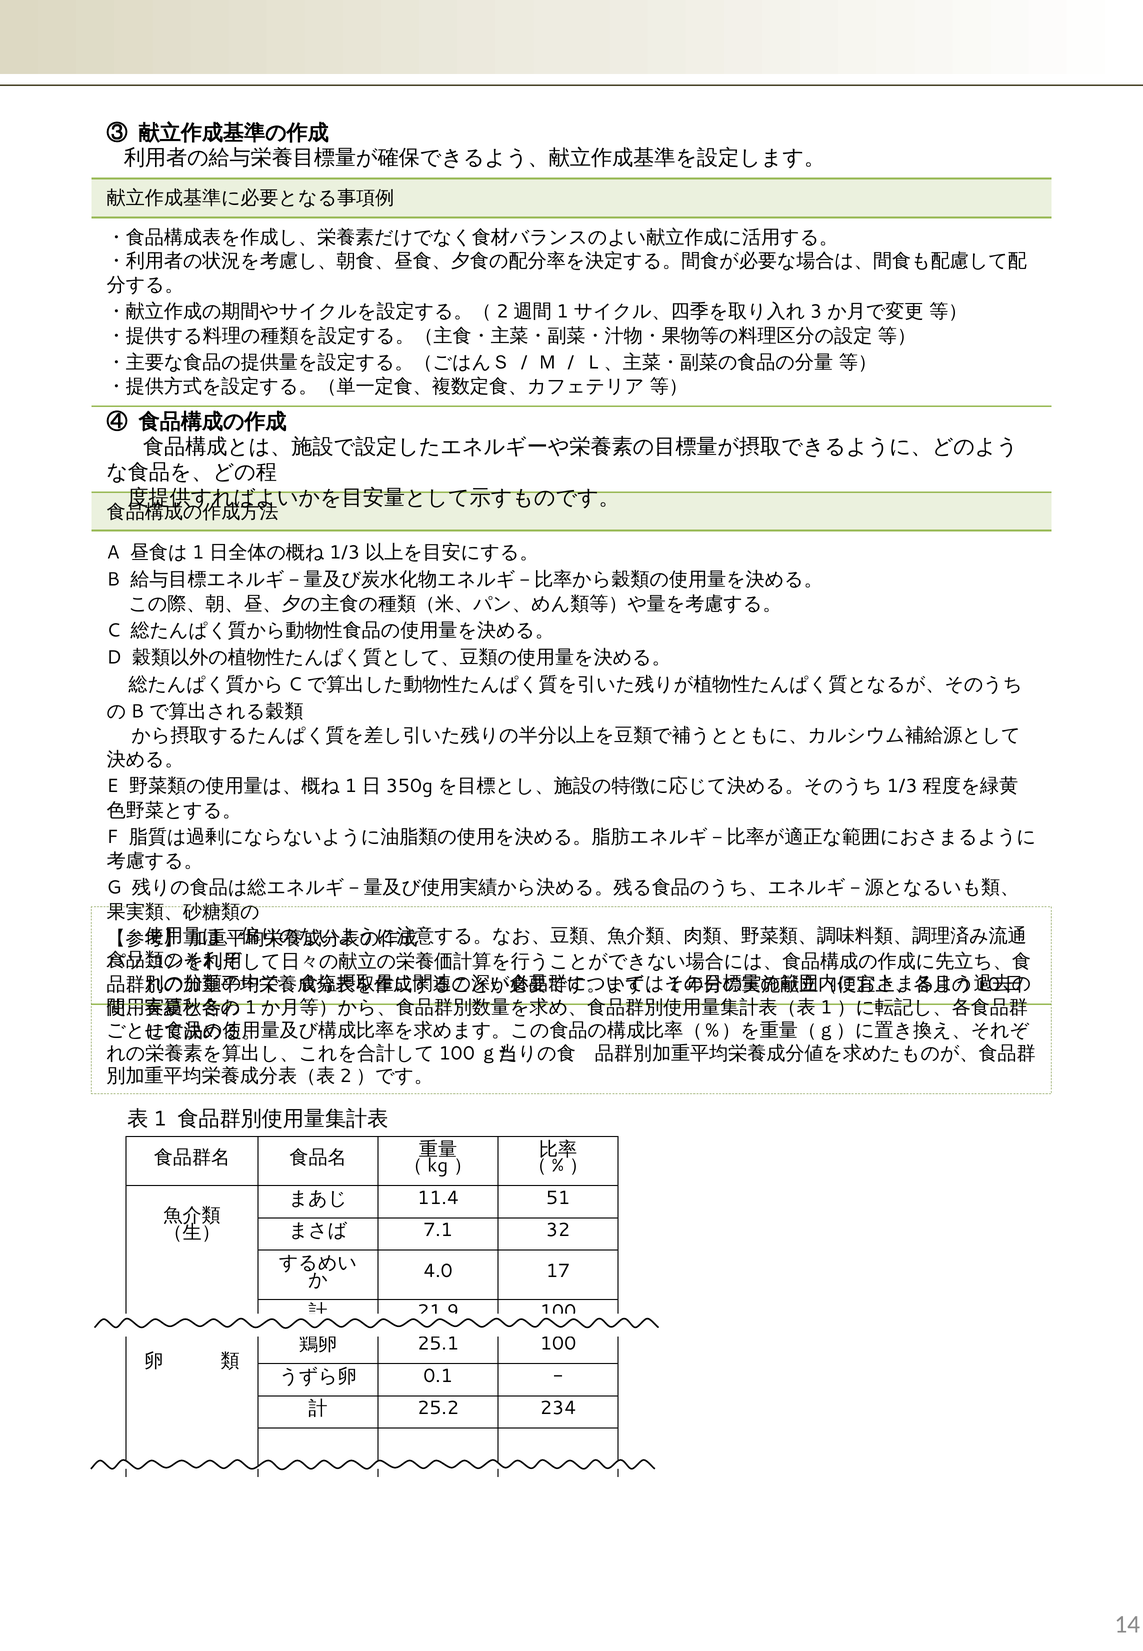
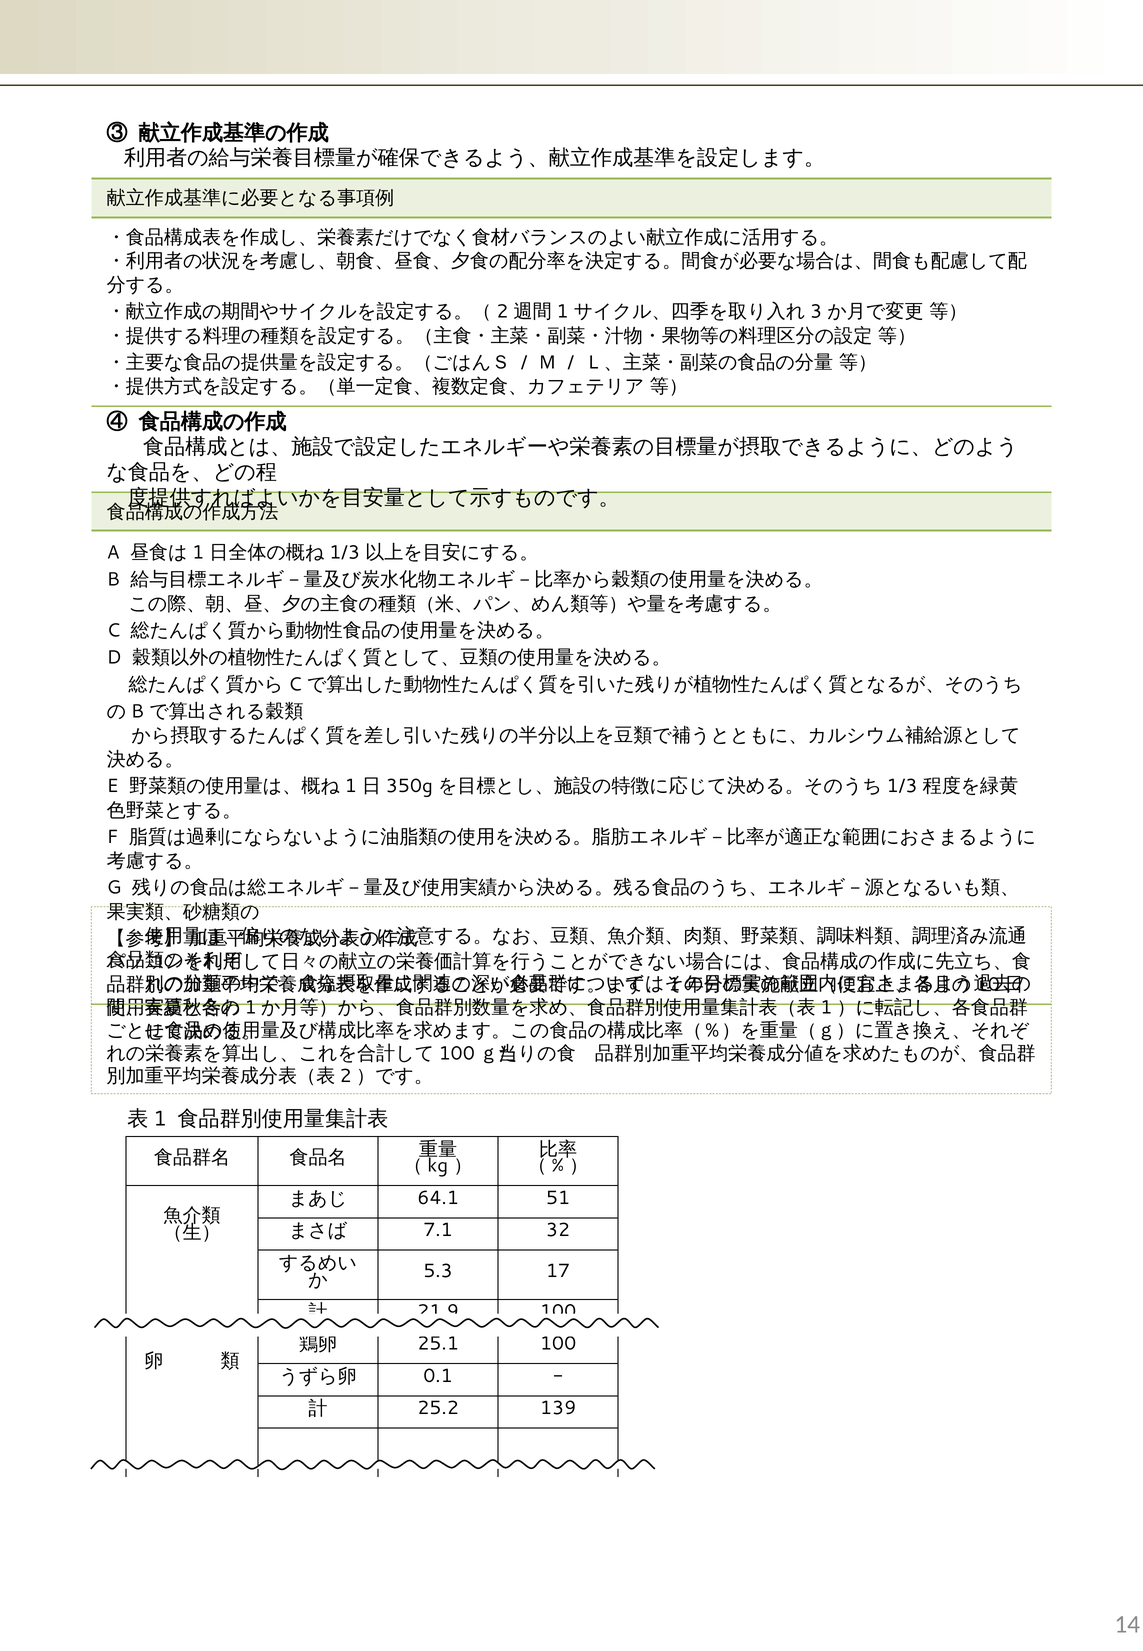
11.4: 11.4 -> 64.1 (438, 1198)
4.0: 4.0 -> 5.3 (438, 1271)
234: 234 -> 139 (558, 1408)
